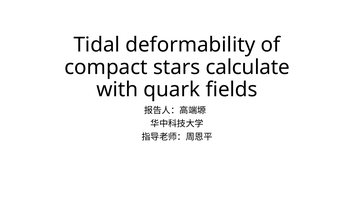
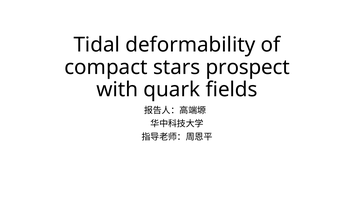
calculate: calculate -> prospect (248, 67)
